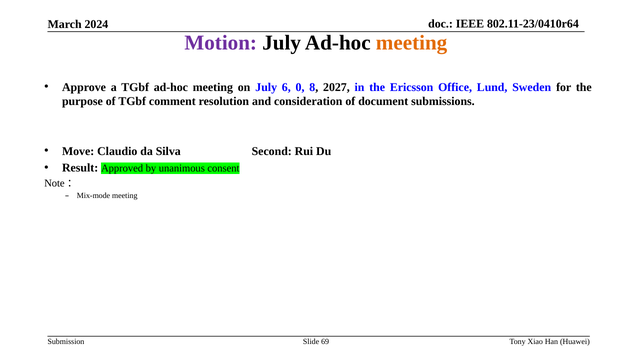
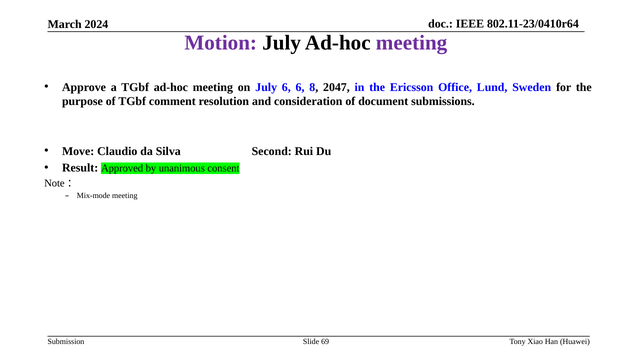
meeting colour: orange -> purple (412, 43)
6 0: 0 -> 6 (300, 87)
2027: 2027 -> 2047 (336, 87)
